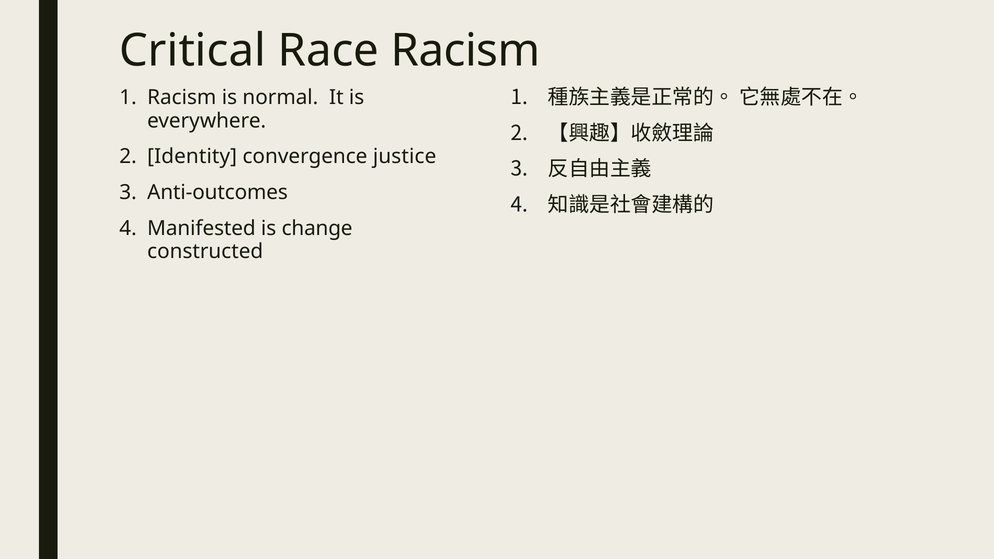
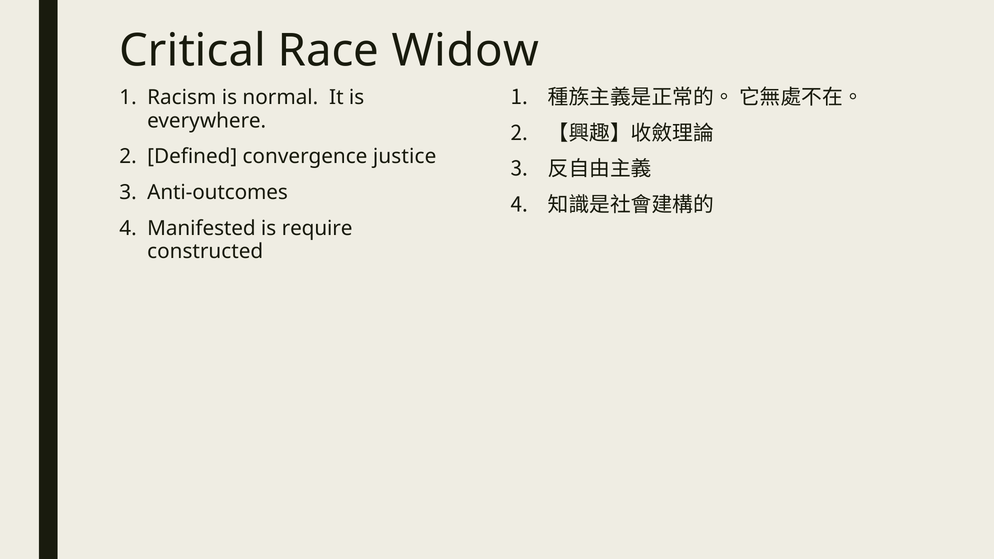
Race Racism: Racism -> Widow (465, 51)
Identity: Identity -> Defined (192, 157)
change: change -> require (317, 228)
